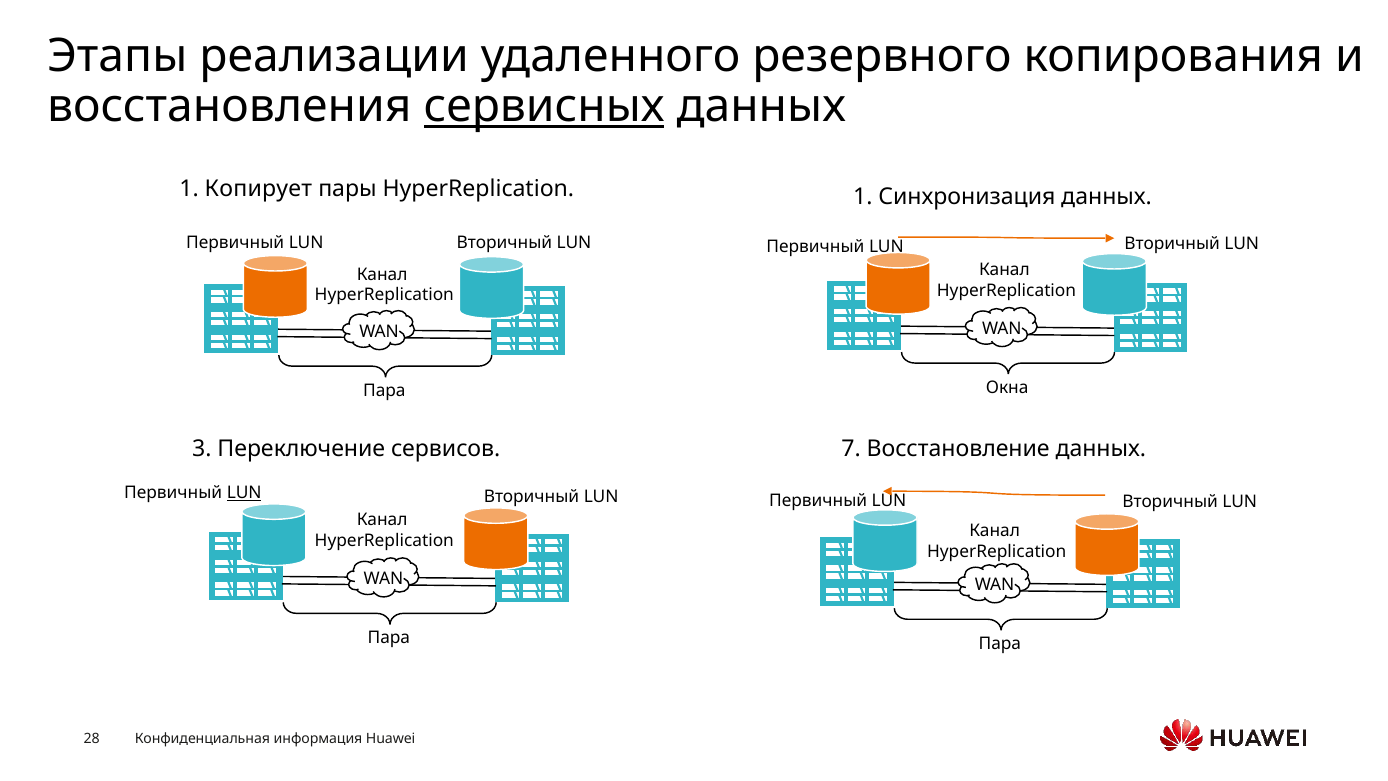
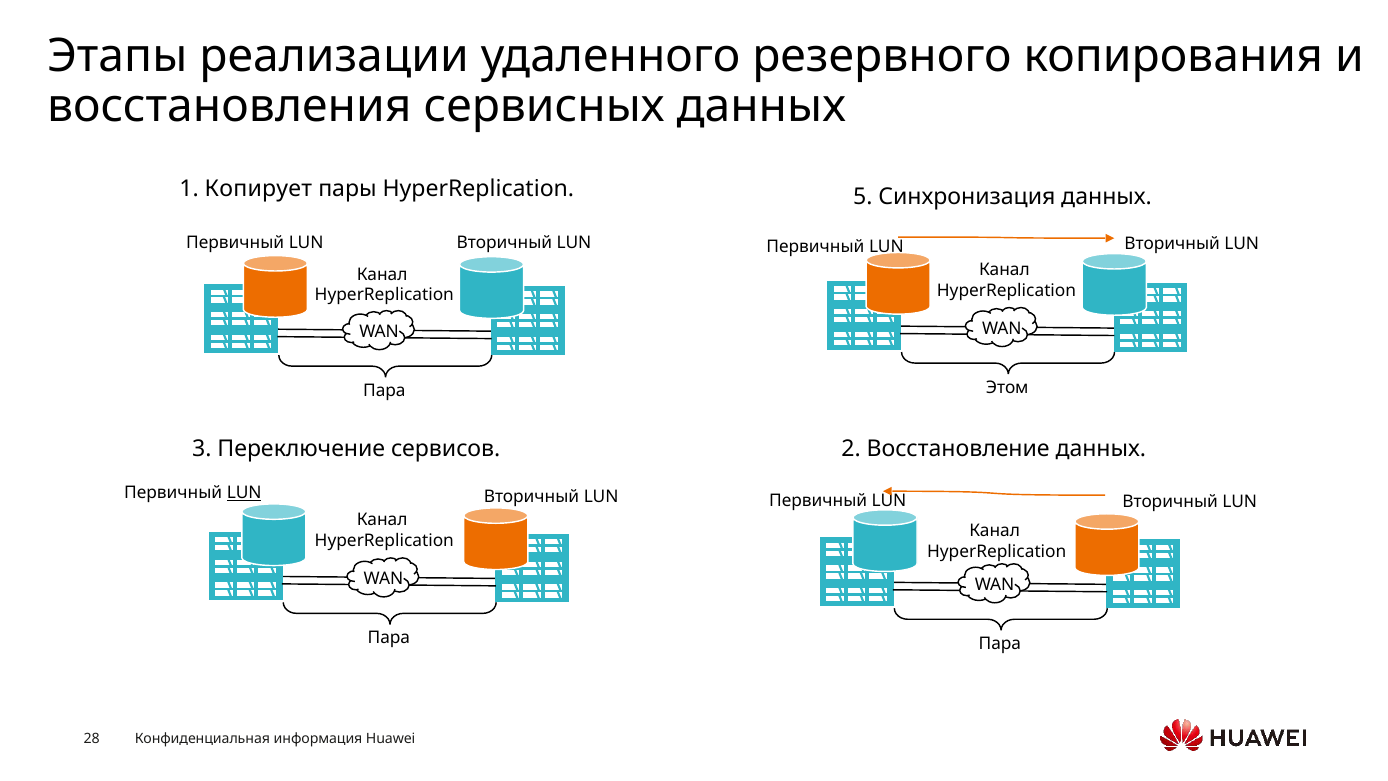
сервисных underline: present -> none (544, 106)
HyperReplication 1: 1 -> 5 (863, 197)
Окна: Окна -> Этом (1007, 387)
7: 7 -> 2 (851, 448)
